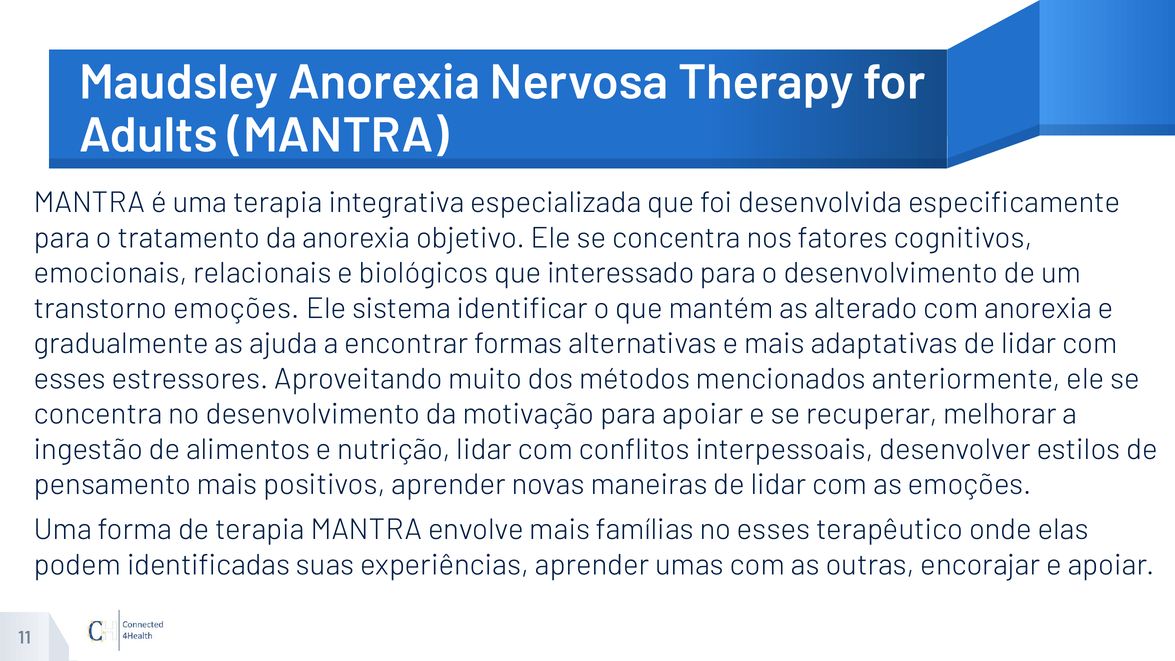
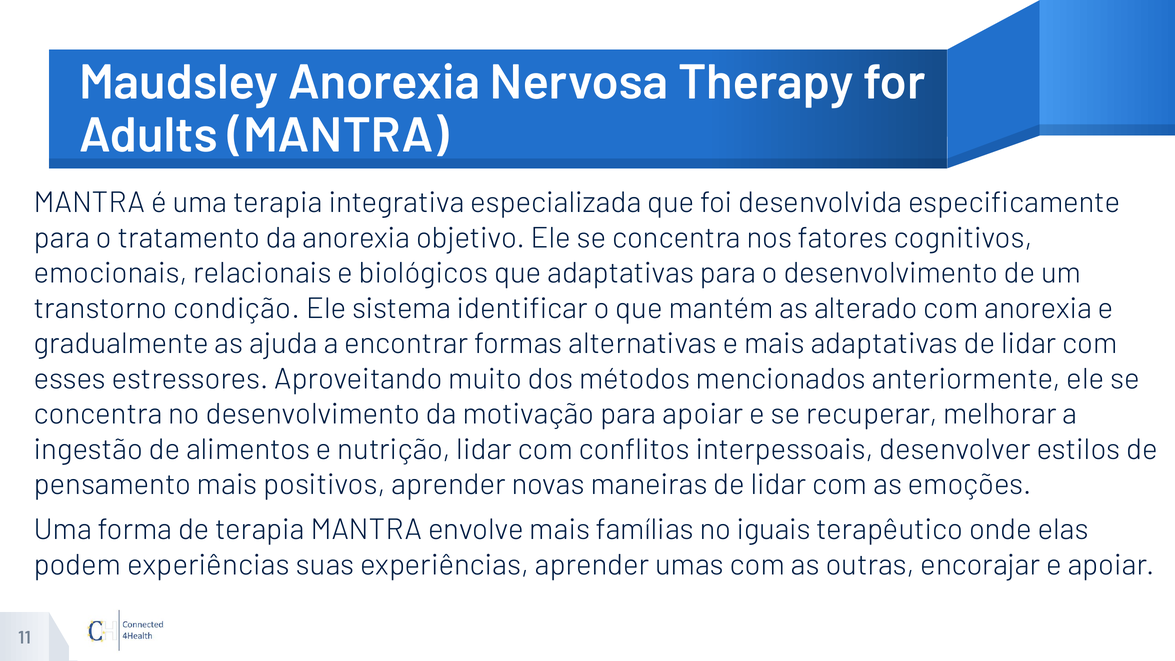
que interessado: interessado -> adaptativas (621, 273)
transtorno emoções: emoções -> condição (237, 308)
no esses: esses -> iguais (774, 530)
podem identificadas: identificadas -> experiências (208, 565)
